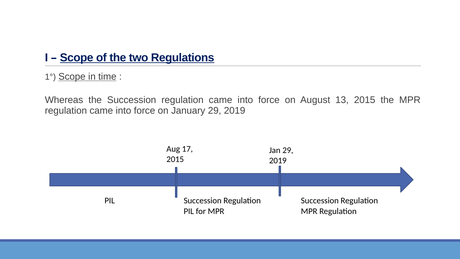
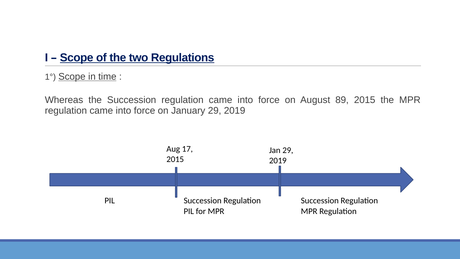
13: 13 -> 89 (342, 100)
